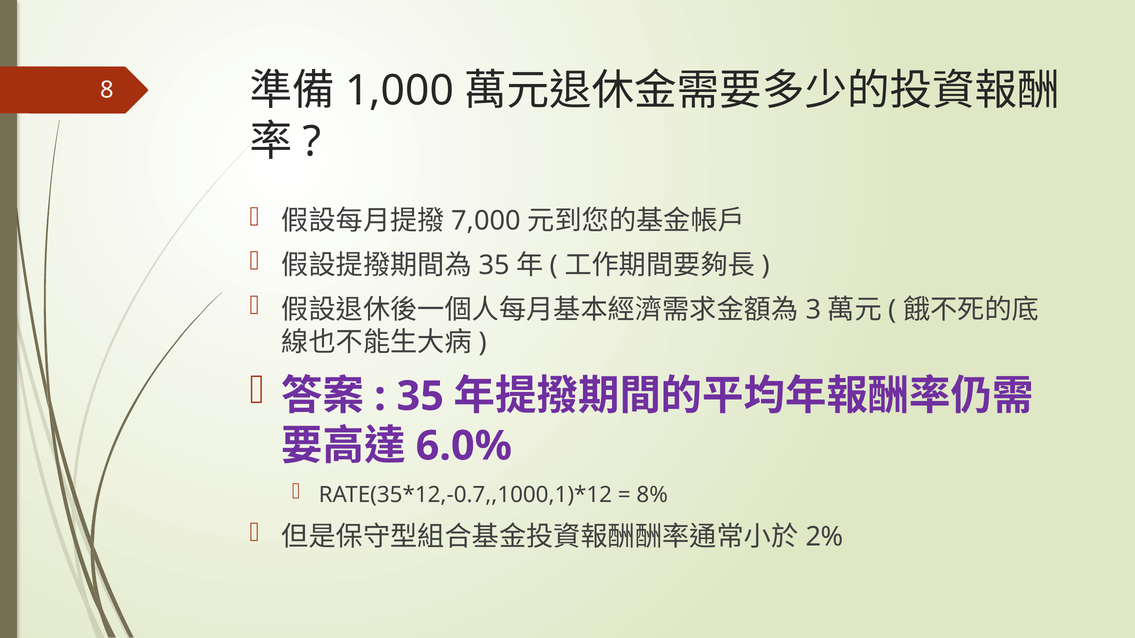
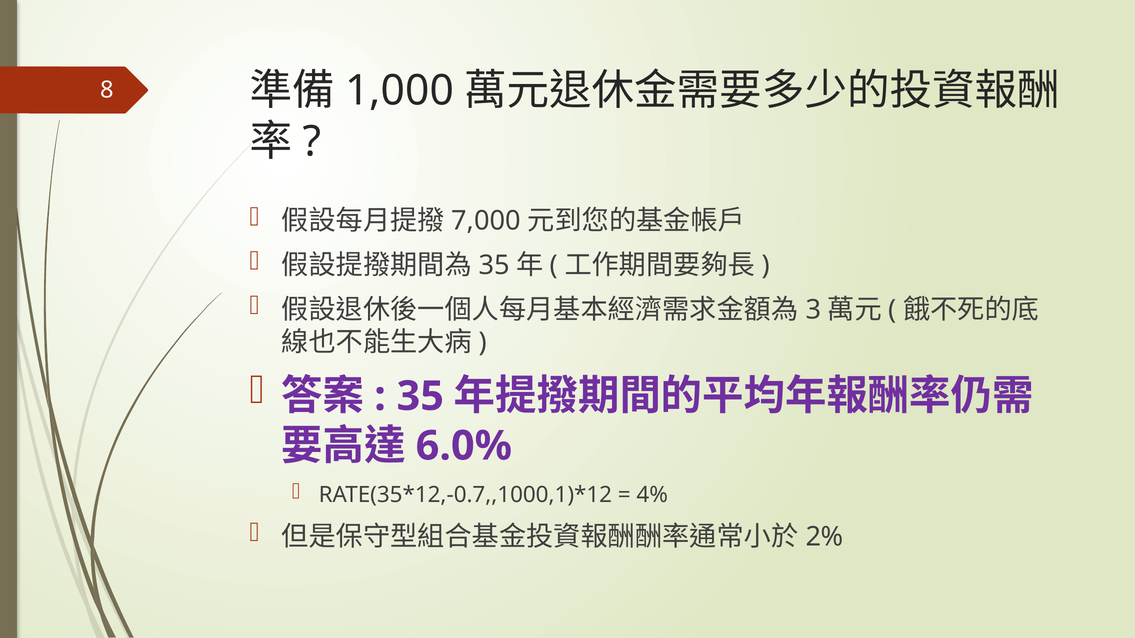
8%: 8% -> 4% (652, 495)
